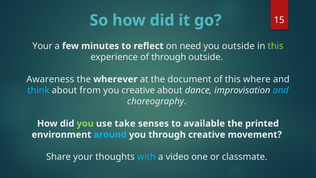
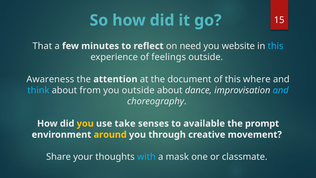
Your: Your -> That (42, 46)
you outside: outside -> website (238, 46)
this colour: light green -> light blue (276, 46)
of through: through -> feelings (169, 57)
wherever: wherever -> attention (115, 79)
you creative: creative -> outside (138, 90)
you colour: light green -> yellow (85, 123)
printed: printed -> prompt (262, 123)
around colour: light blue -> yellow (110, 134)
video: video -> mask (177, 157)
